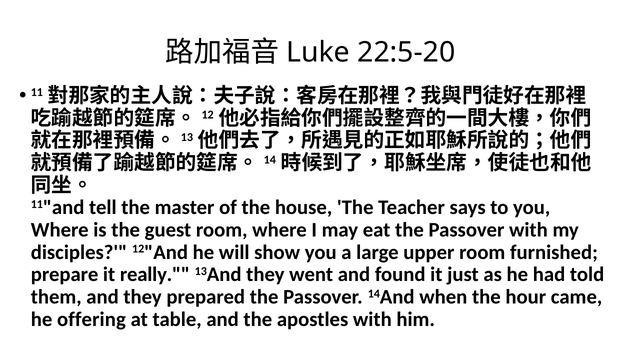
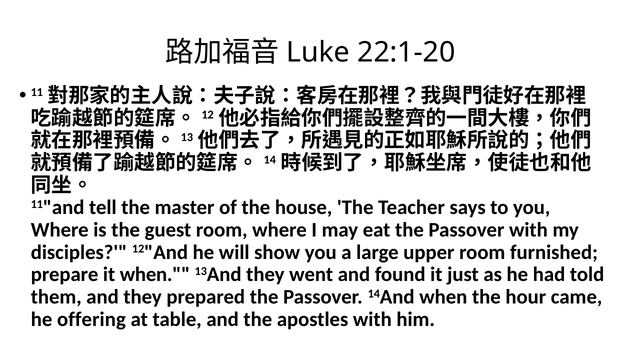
22:5-20: 22:5-20 -> 22:1-20 (406, 52)
it really: really -> when (155, 275)
